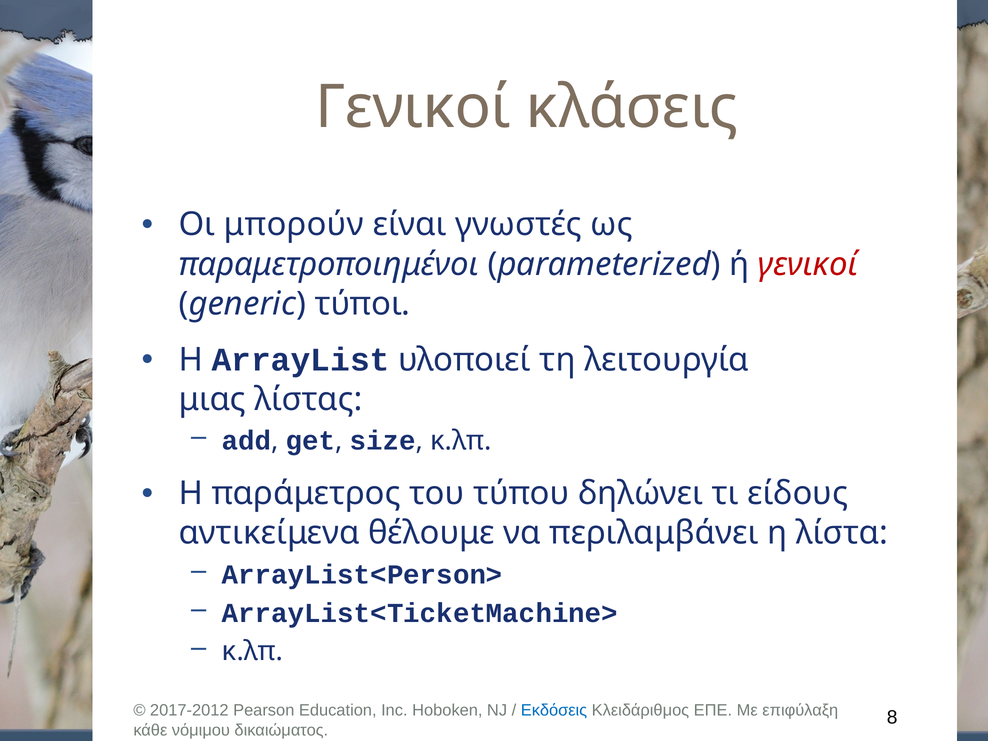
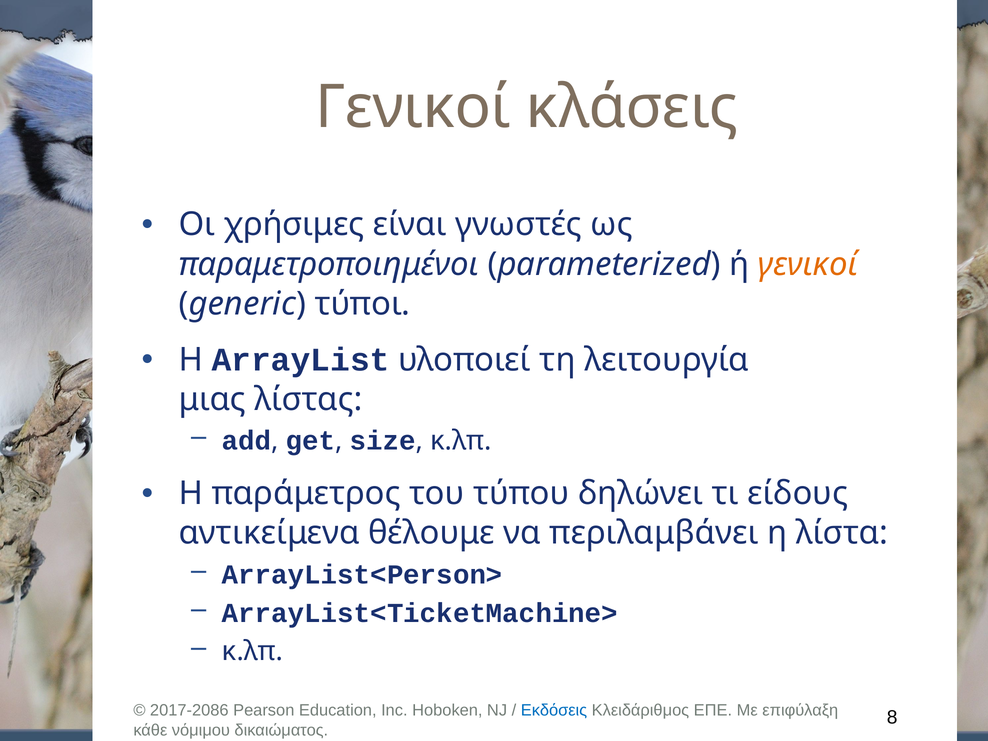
μπορούν: μπορούν -> χρήσιμες (294, 225)
γενικοί colour: red -> orange (808, 264)
2017-2012: 2017-2012 -> 2017-2086 (189, 710)
